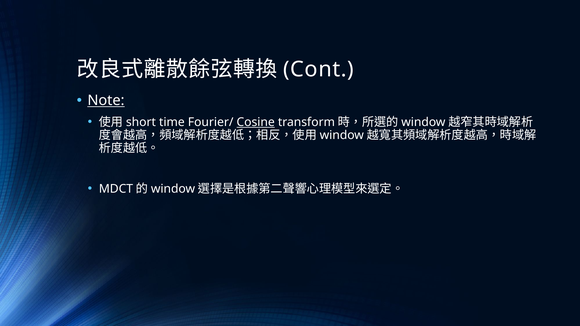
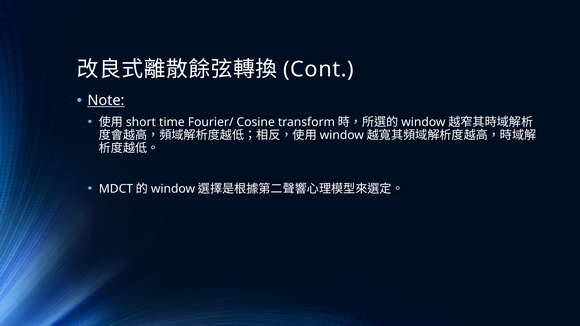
Cosine underline: present -> none (256, 122)
